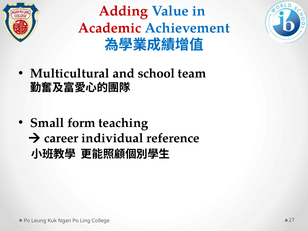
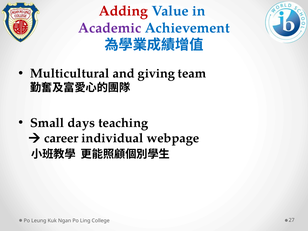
Academic colour: red -> purple (110, 28)
school: school -> giving (156, 73)
form: form -> days (81, 123)
reference: reference -> webpage (173, 138)
